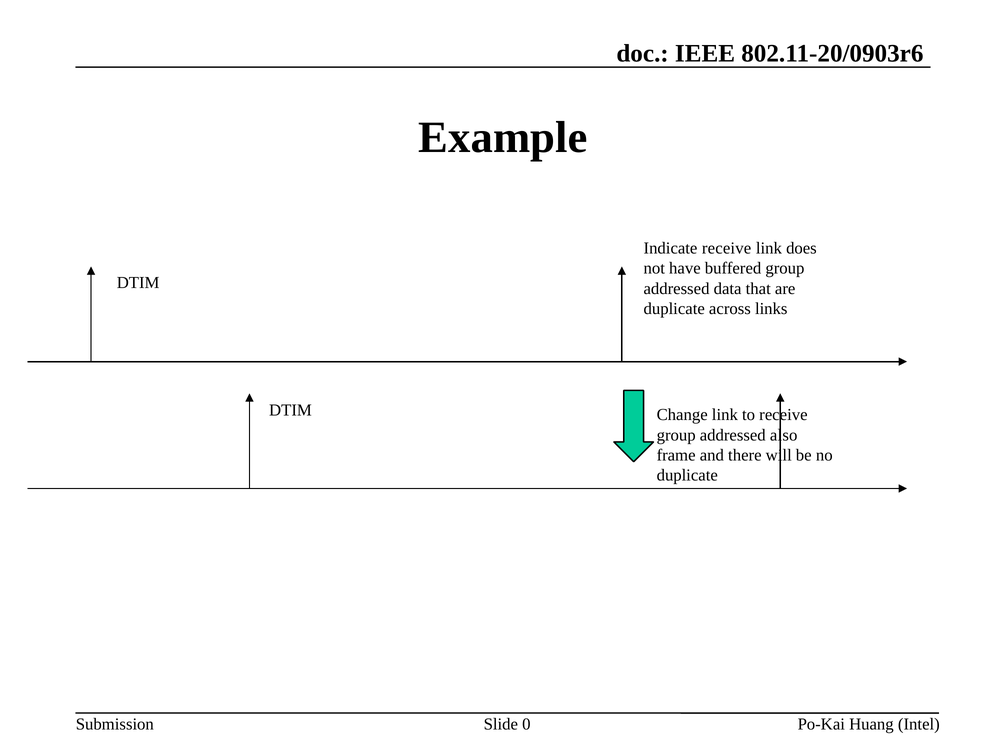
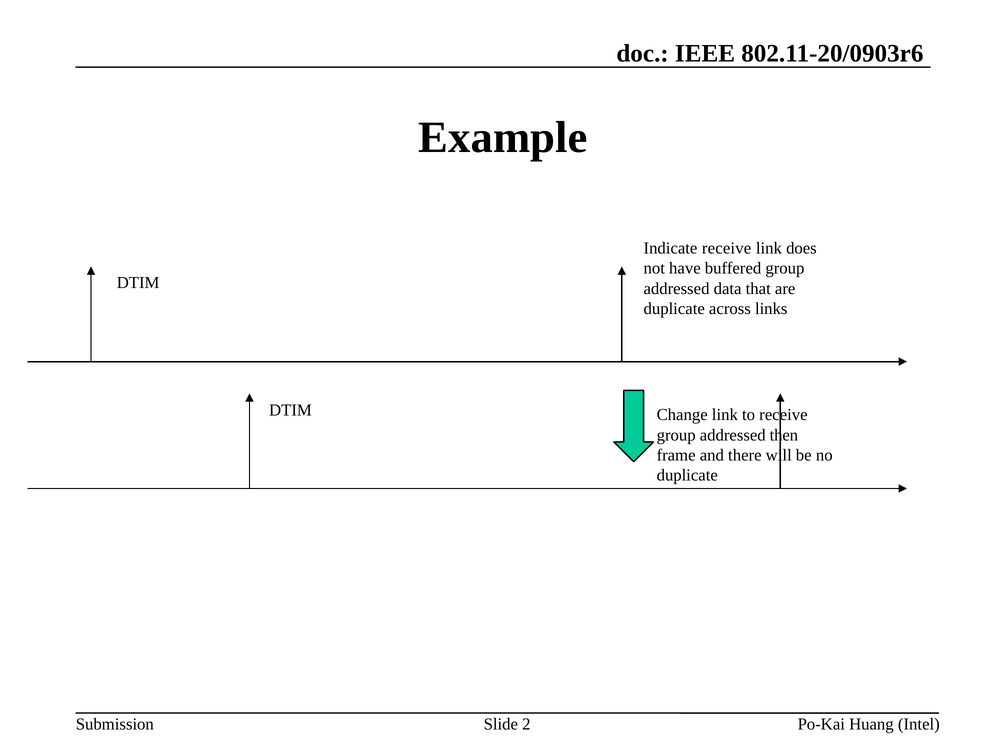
also: also -> then (784, 435)
0: 0 -> 2 (526, 724)
